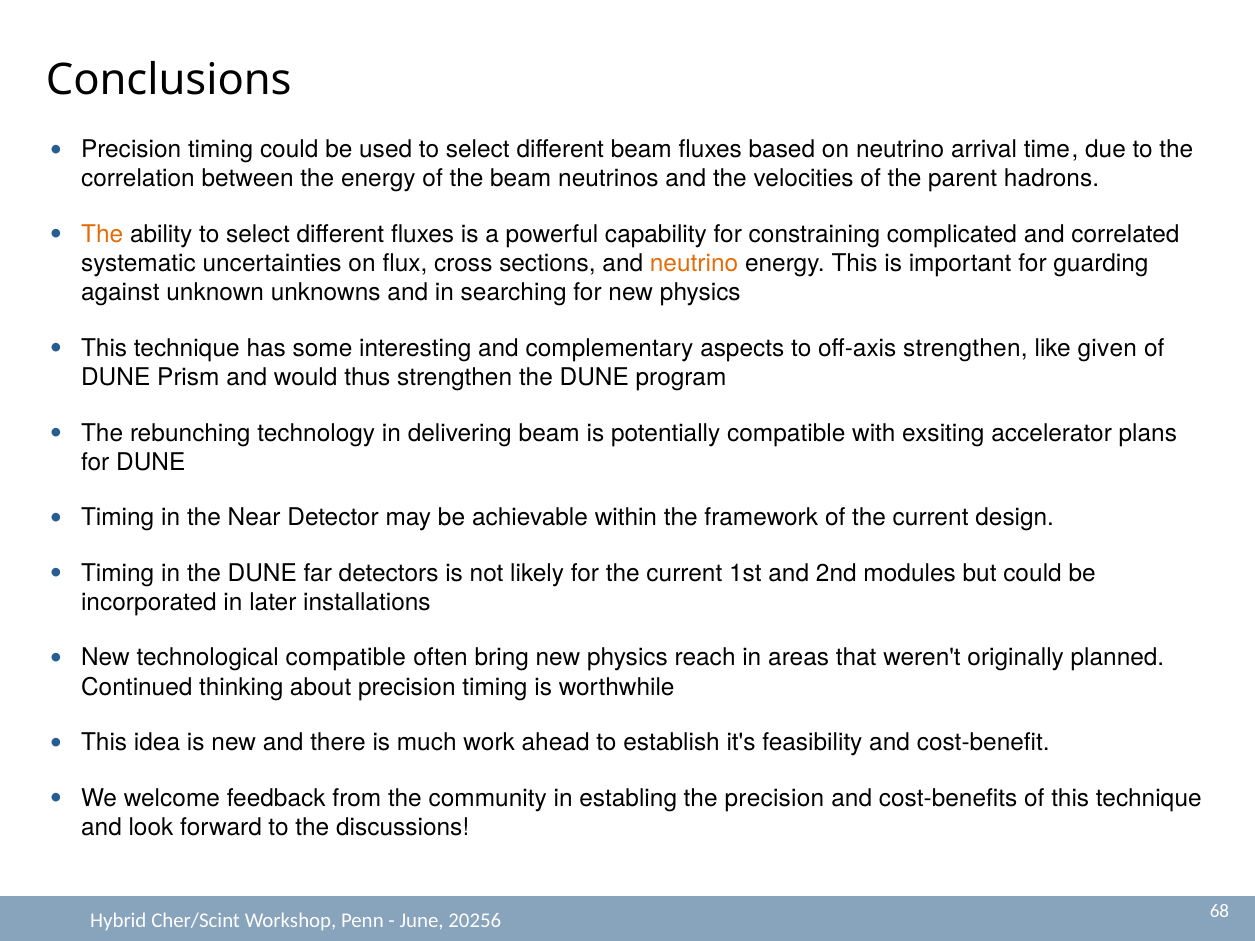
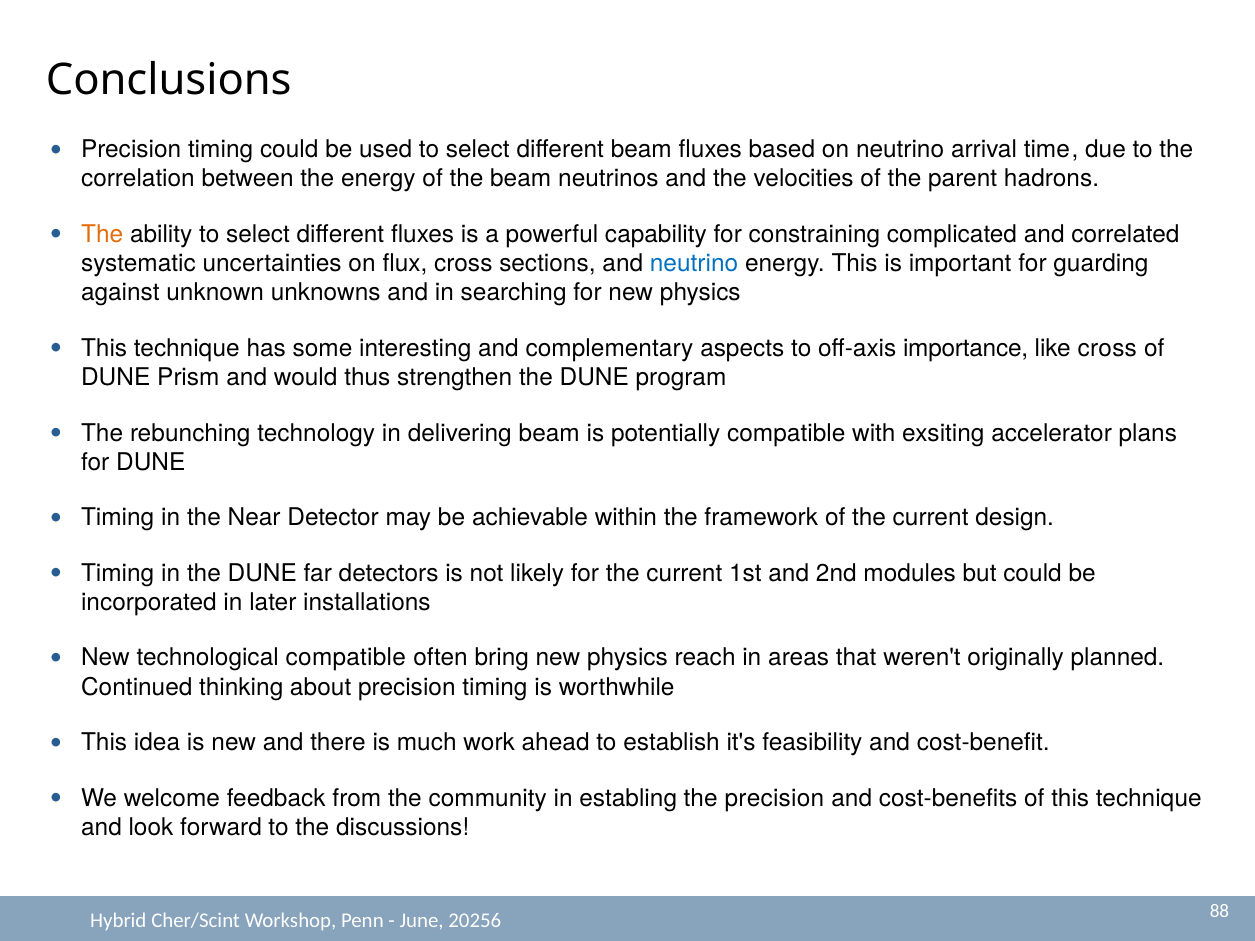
neutrino colour: orange -> blue (694, 264)
off-axis strengthen: strengthen -> importance (966, 348)
like given: given -> cross (1107, 348)
68: 68 -> 88 (1219, 912)
